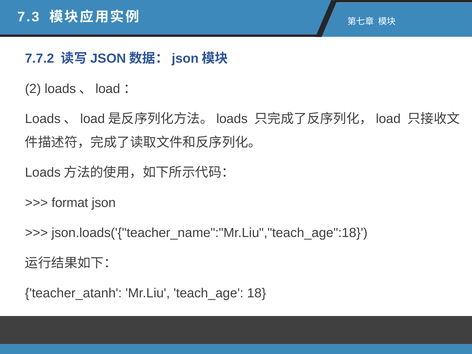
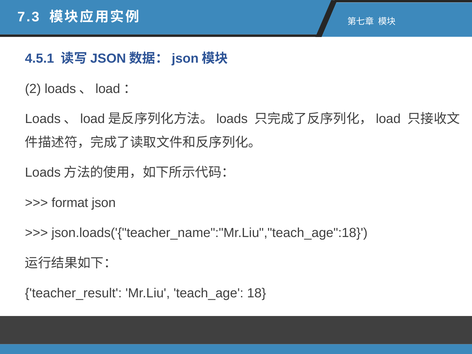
7.7.2: 7.7.2 -> 4.5.1 (40, 58)
teacher_atanh: teacher_atanh -> teacher_result (73, 293)
